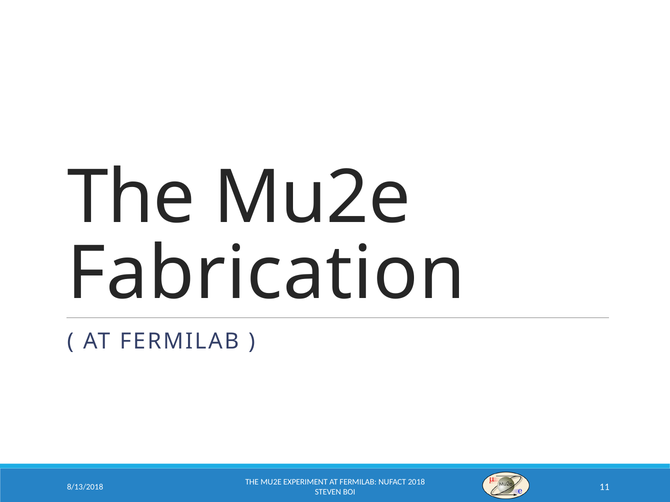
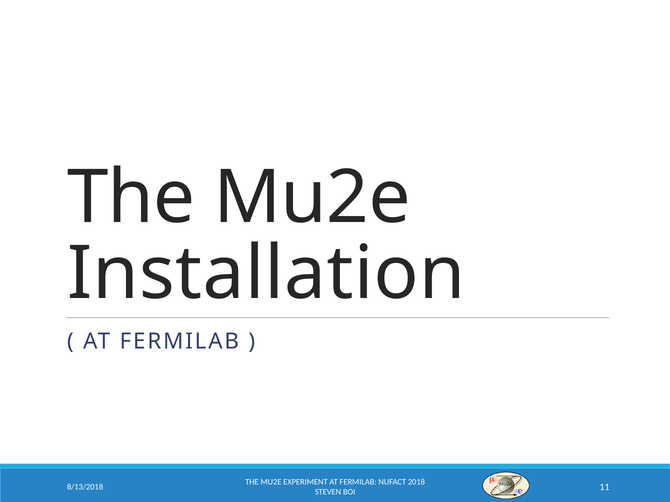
Fabrication: Fabrication -> Installation (266, 274)
